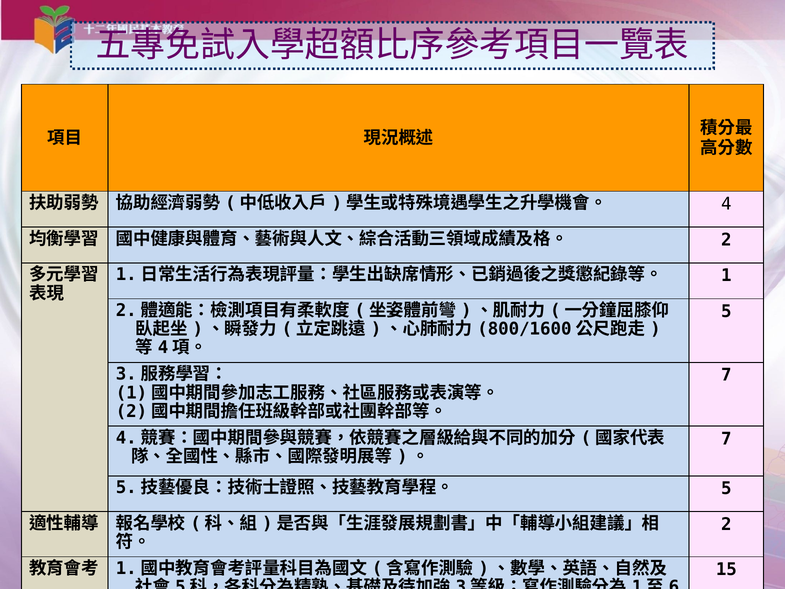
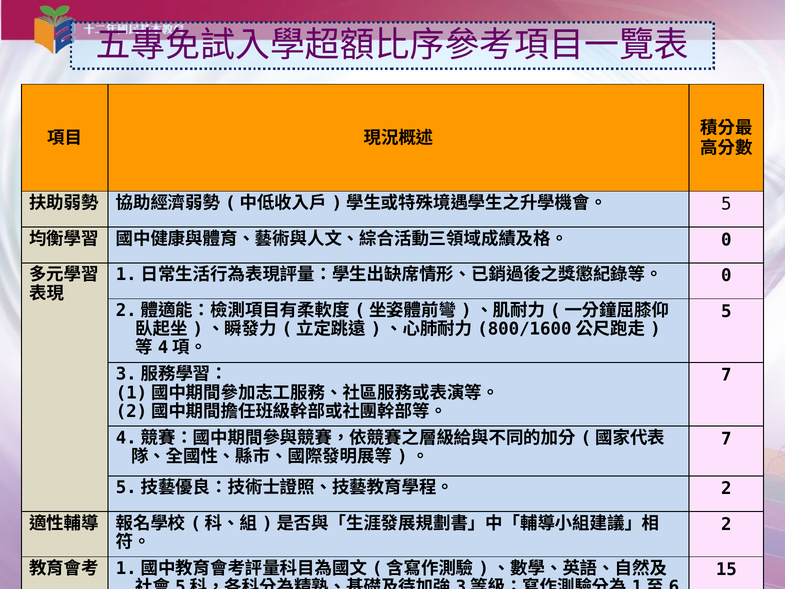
4: 4 -> 5 (726, 204)
2: 2 -> 0 (726, 240)
1: 1 -> 0 (726, 276)
5: 5 -> 2 (726, 488)
